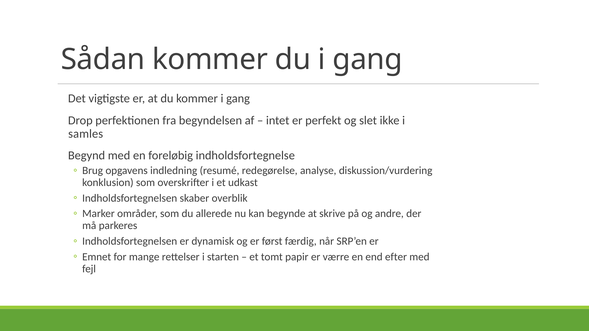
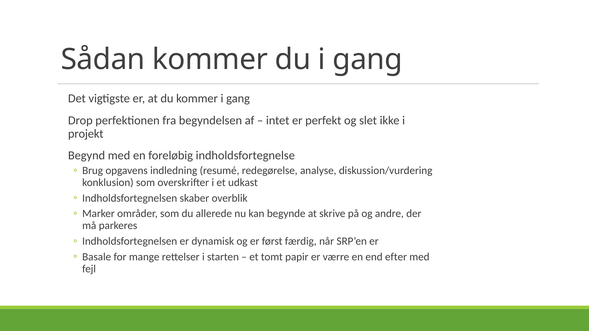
samles: samles -> projekt (86, 134)
Emnet: Emnet -> Basale (97, 257)
